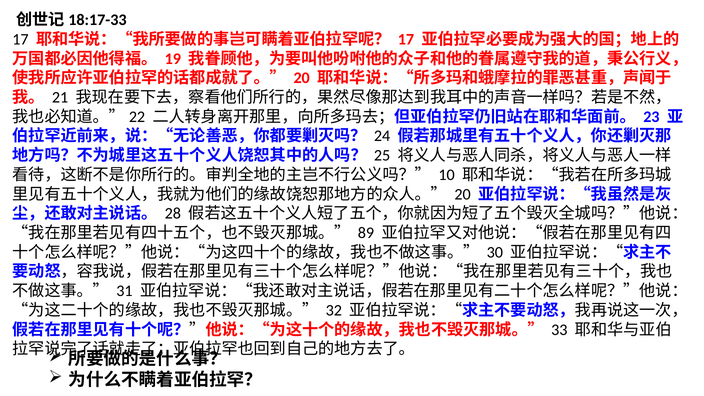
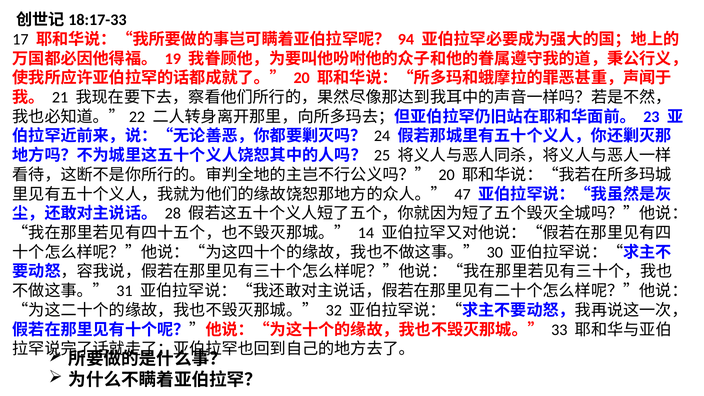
17: 17 -> 94 (406, 39)
10: 10 -> 20 (447, 175)
20: 20 -> 47 (463, 194)
89: 89 -> 14 (366, 233)
